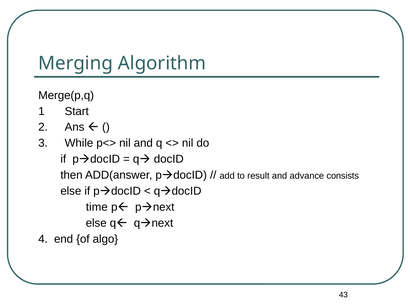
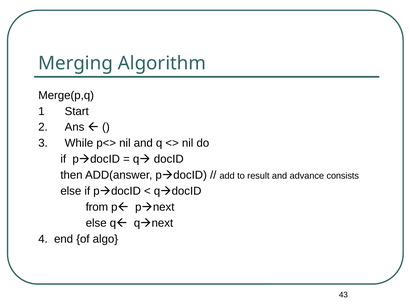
time: time -> from (97, 207)
